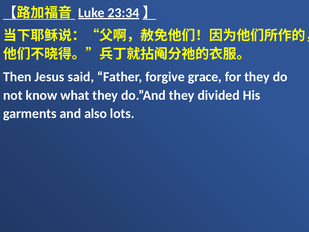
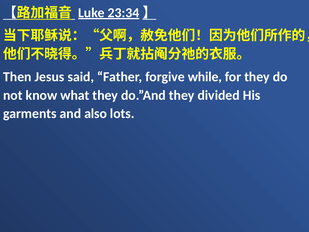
grace: grace -> while (205, 77)
